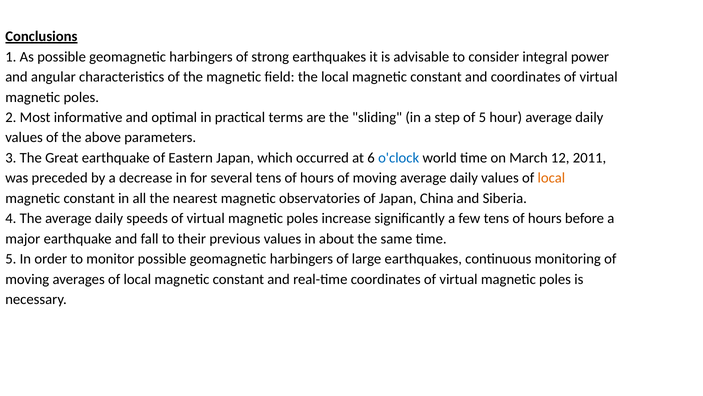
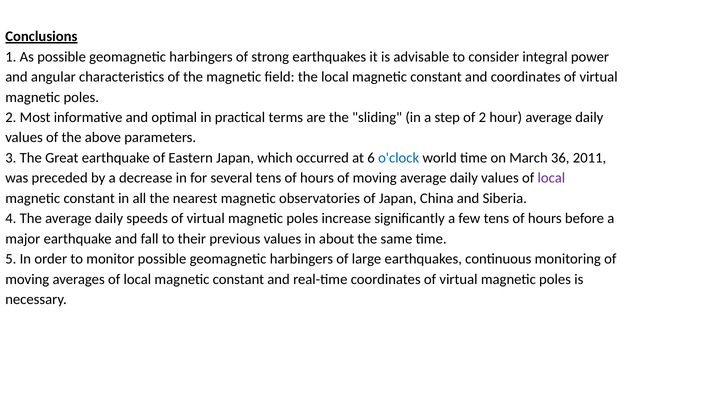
of 5: 5 -> 2 (482, 117)
12: 12 -> 36 (560, 158)
local colour: orange -> purple (551, 178)
